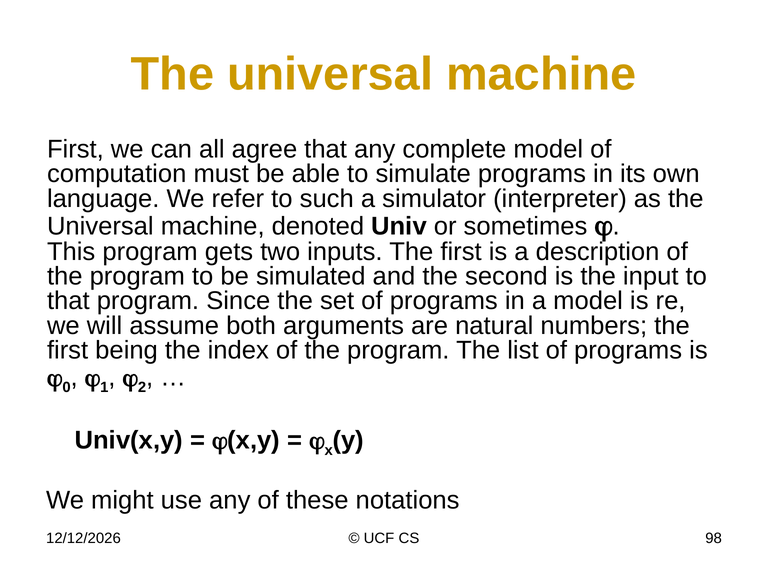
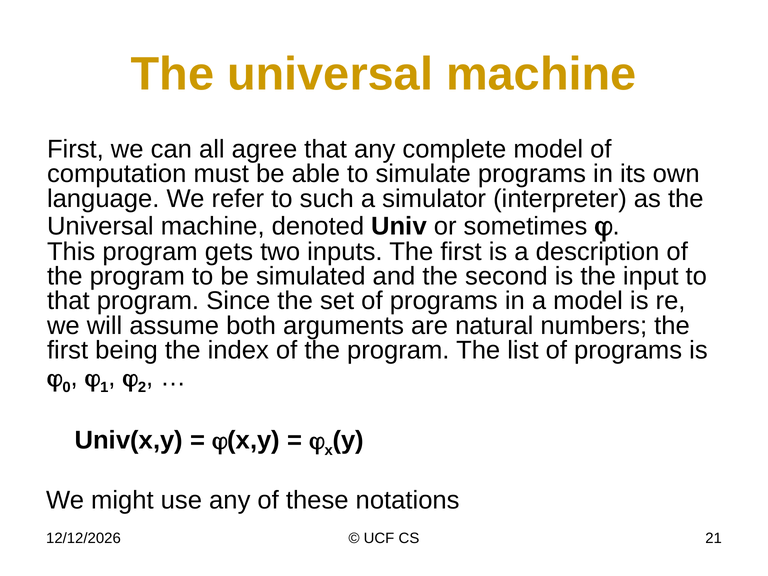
98: 98 -> 21 (714, 538)
